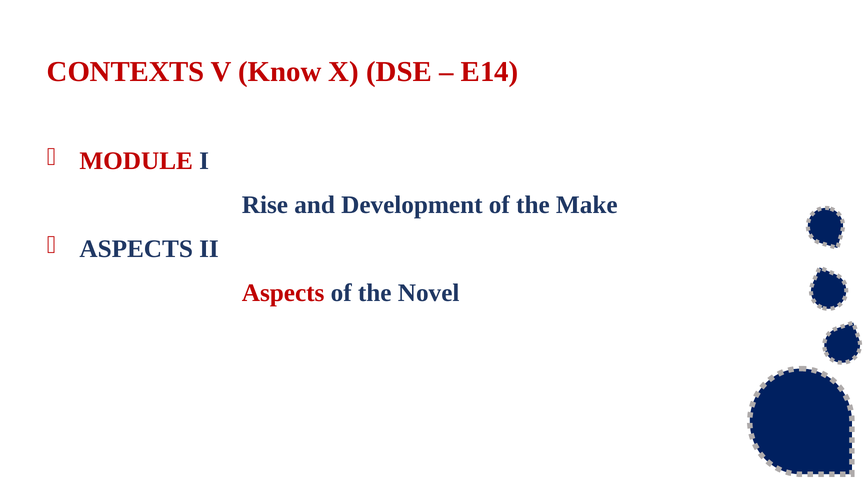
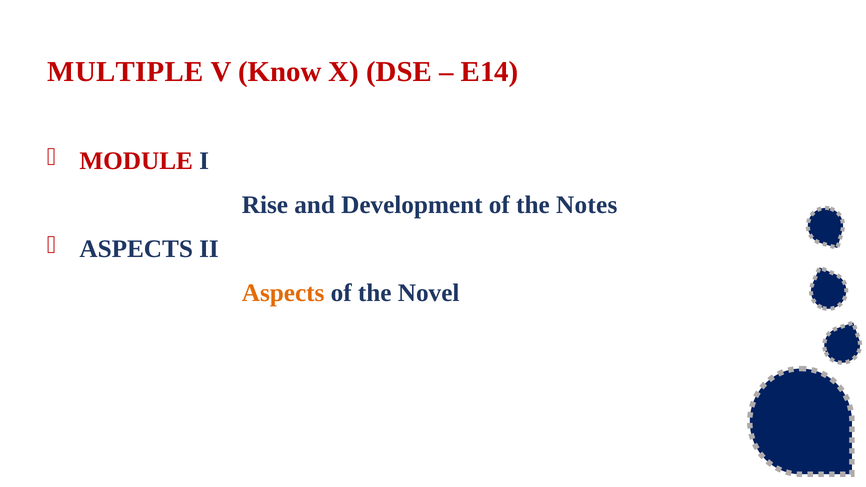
CONTEXTS: CONTEXTS -> MULTIPLE (125, 72)
Make: Make -> Notes (587, 205)
Aspects colour: red -> orange (283, 293)
